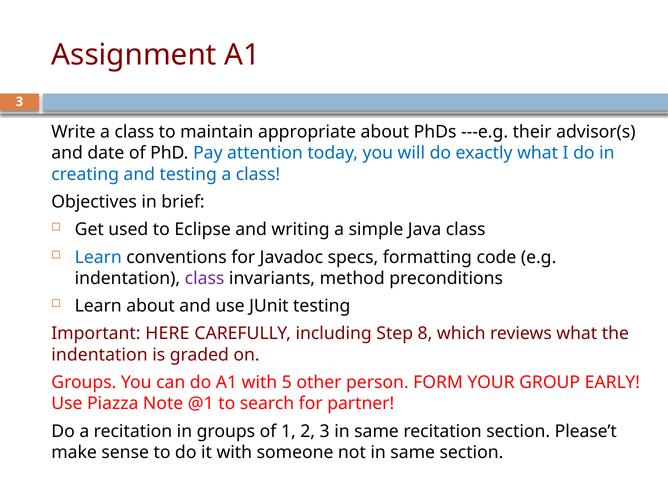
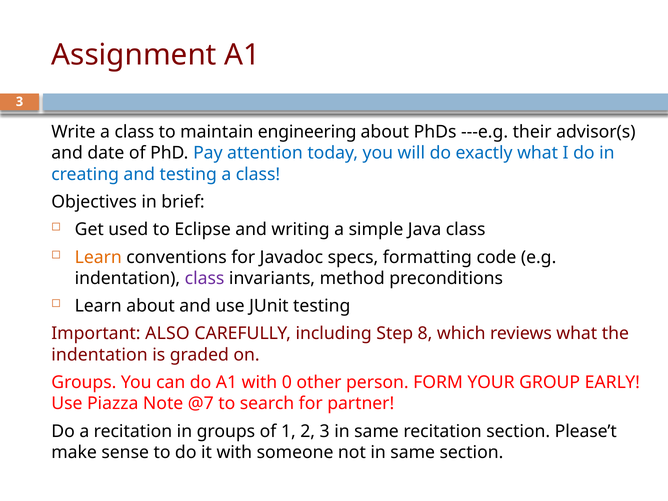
appropriate: appropriate -> engineering (307, 132)
Learn colour: blue -> orange (98, 257)
HERE: HERE -> ALSO (167, 334)
5: 5 -> 0 (287, 382)
@1: @1 -> @7 (201, 404)
